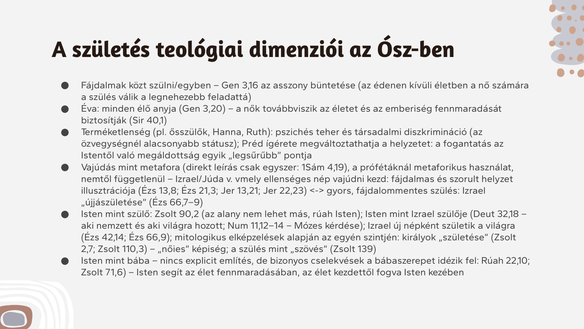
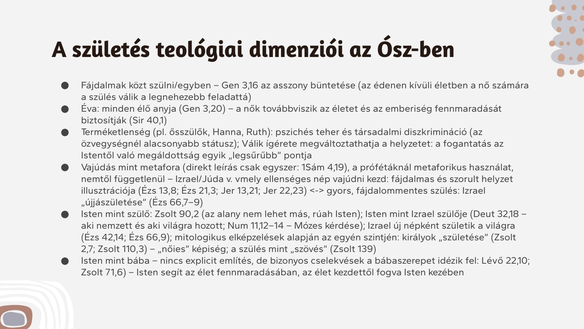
státusz Préd: Préd -> Válik (253, 144)
fel Rúah: Rúah -> Lévő (492, 260)
